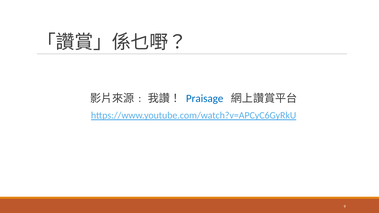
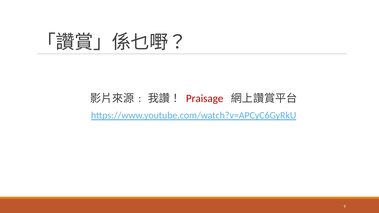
Praisage colour: blue -> red (205, 99)
